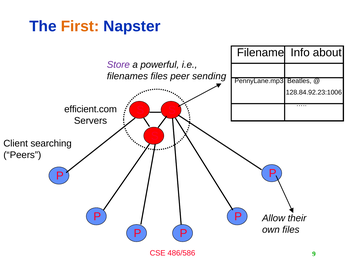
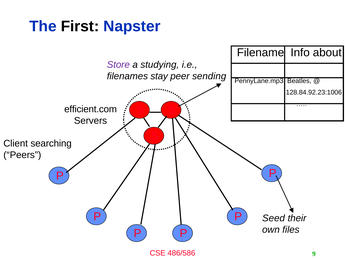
First colour: orange -> black (80, 26)
powerful: powerful -> studying (160, 65)
filenames files: files -> stay (159, 76)
Allow: Allow -> Seed (274, 218)
